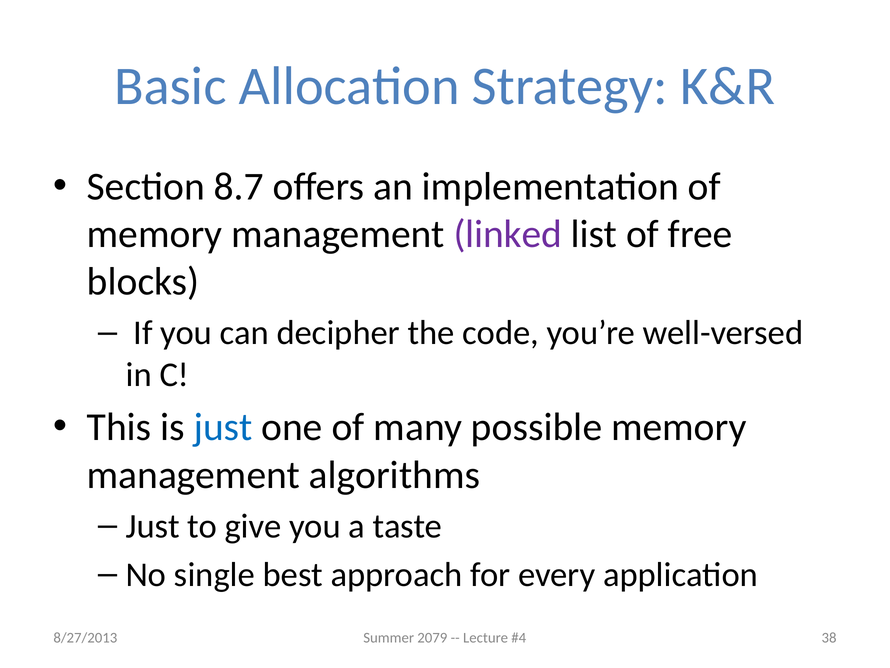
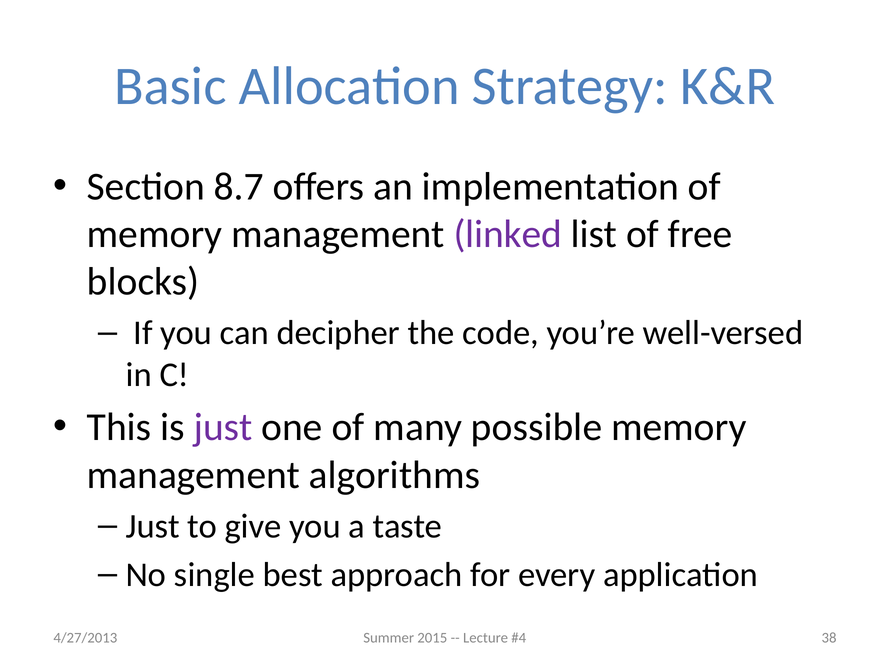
just colour: blue -> purple (223, 427)
2079: 2079 -> 2015 (432, 637)
8/27/2013: 8/27/2013 -> 4/27/2013 (85, 637)
